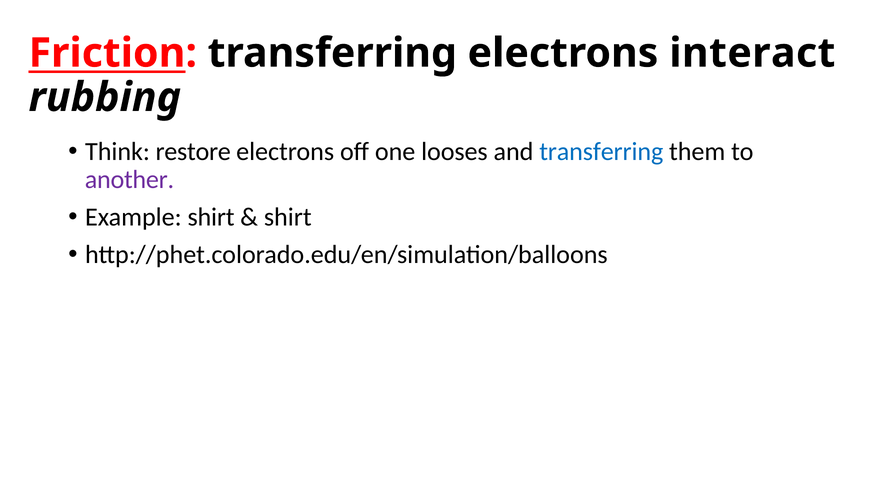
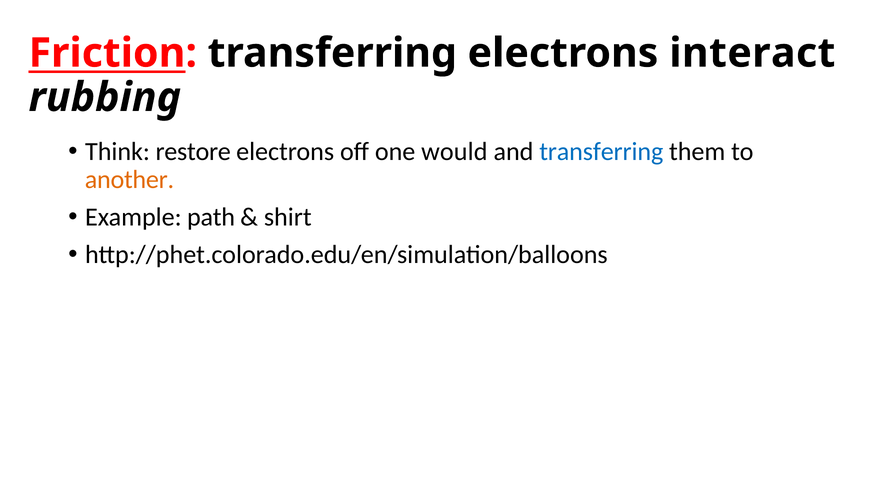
looses: looses -> would (454, 151)
another colour: purple -> orange (129, 180)
Example shirt: shirt -> path (211, 217)
